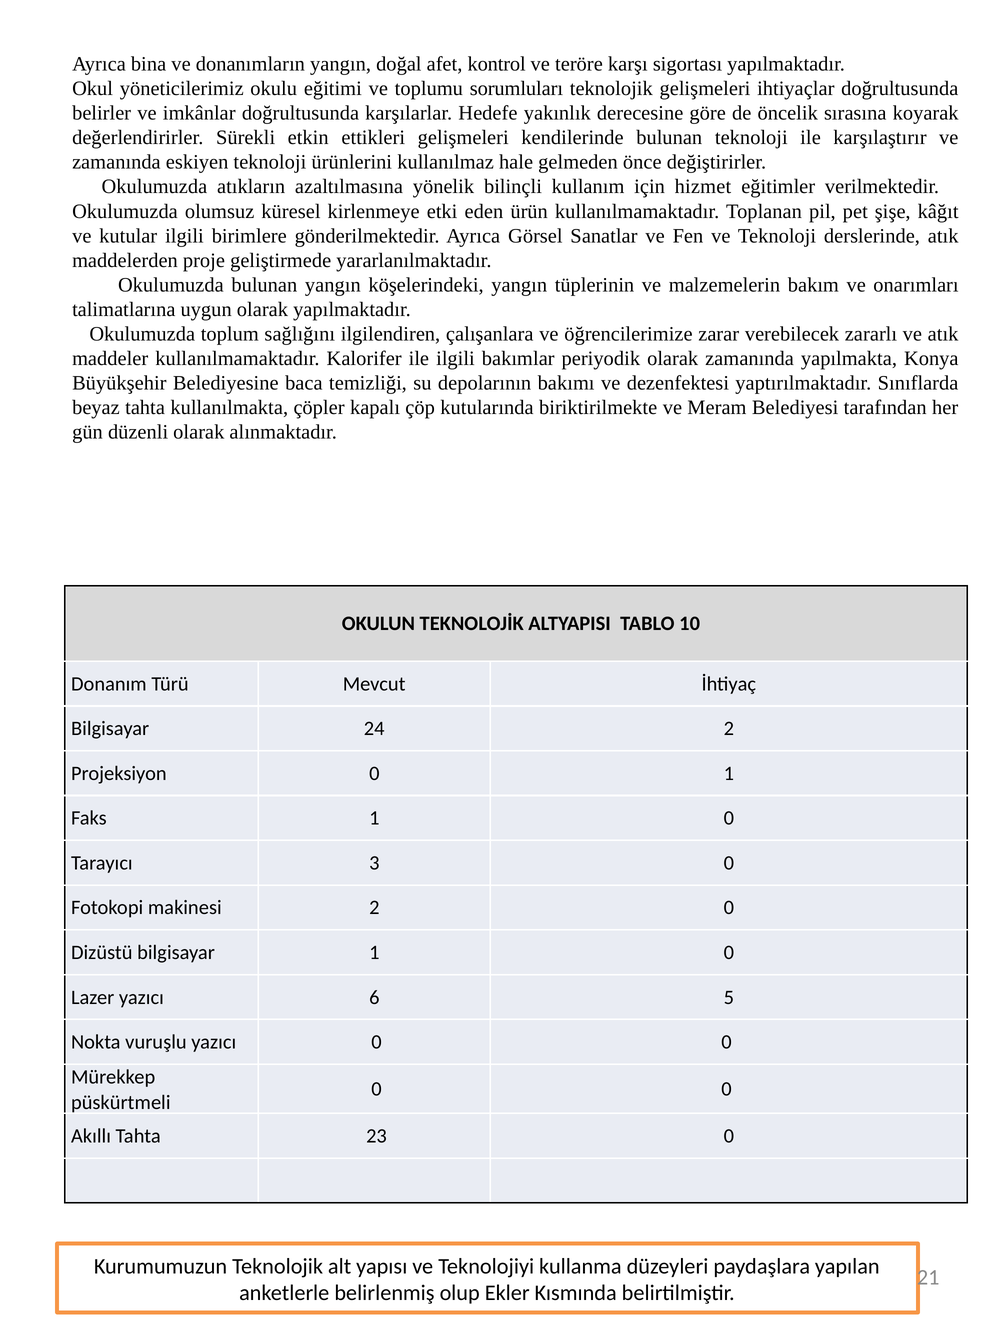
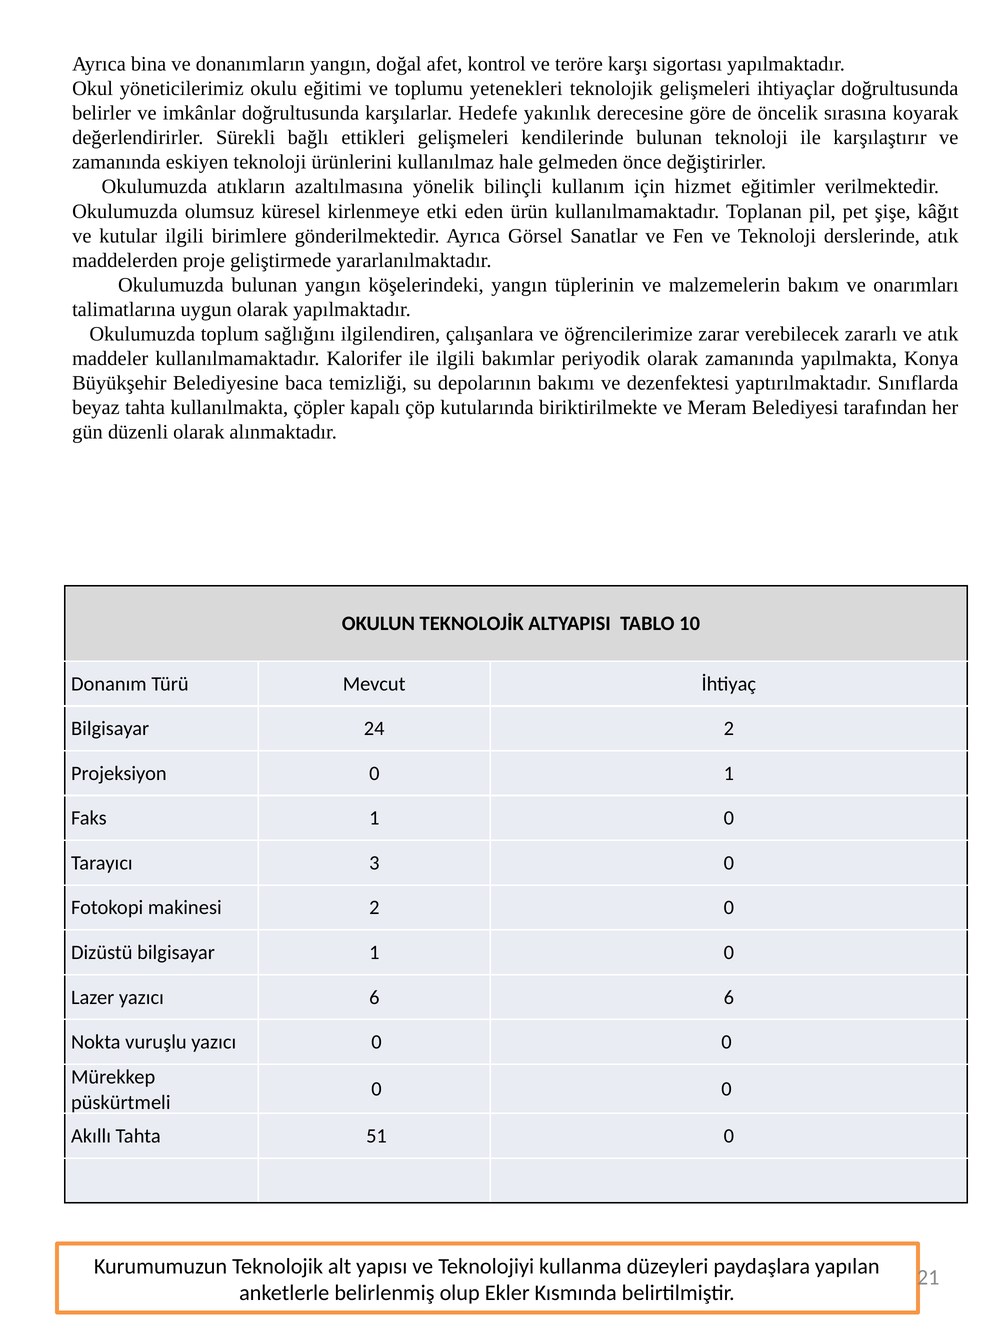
sorumluları: sorumluları -> yetenekleri (516, 89)
etkin: etkin -> bağlı (308, 138)
6 5: 5 -> 6 (729, 997)
23: 23 -> 51 (376, 1135)
